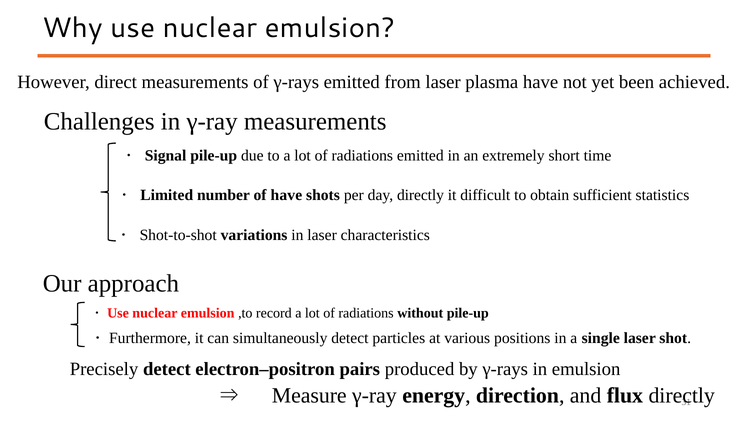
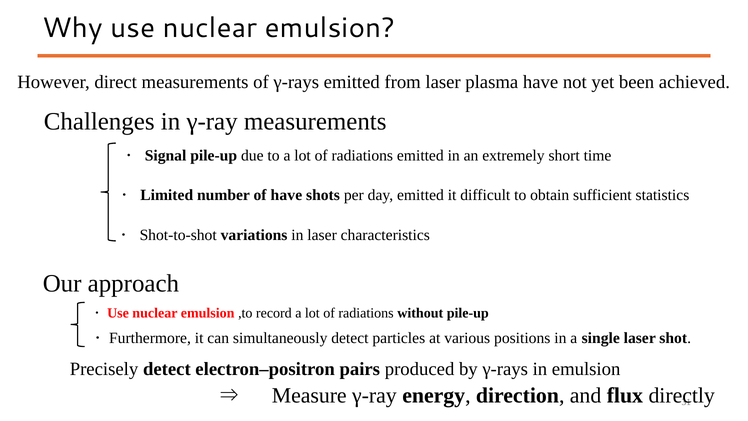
day directly: directly -> emitted (420, 195)
